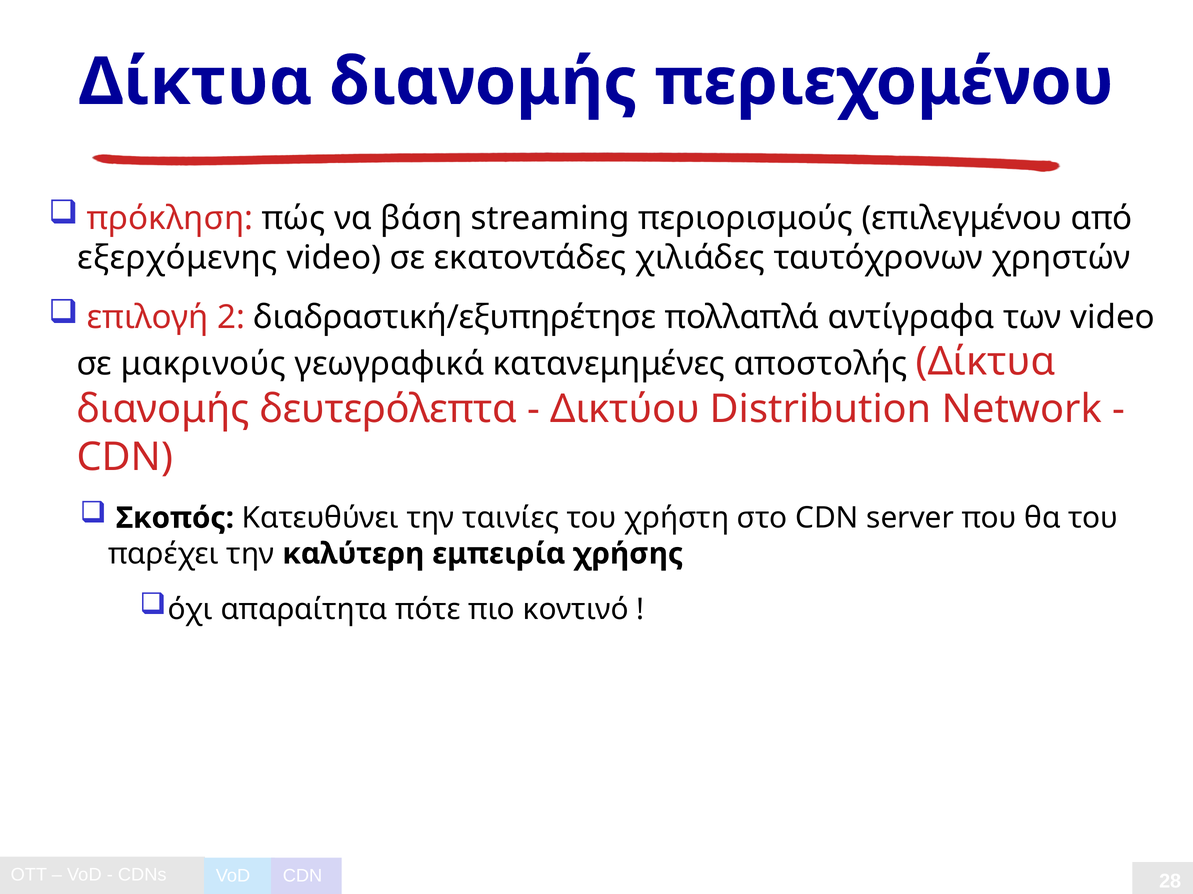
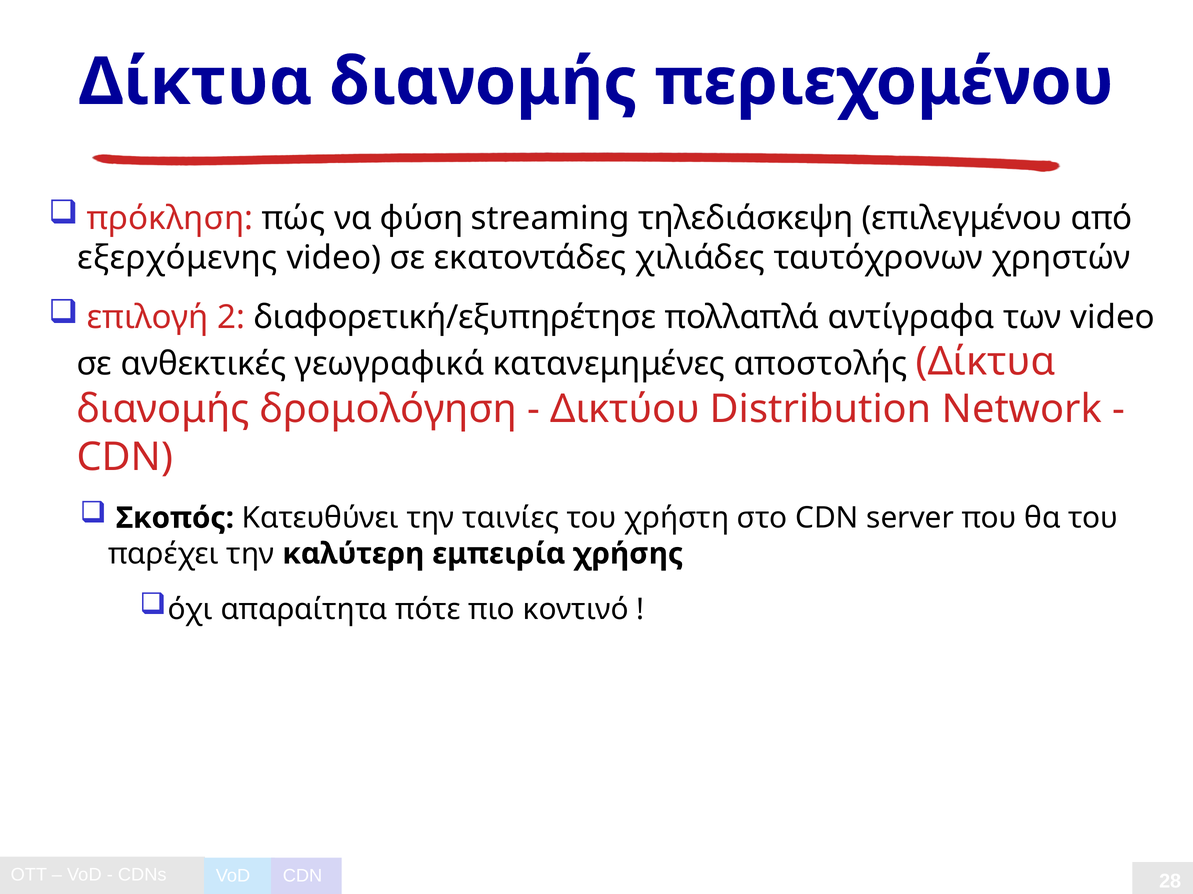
βάση: βάση -> φύση (422, 218)
περιορισμούς: περιορισμούς -> τηλεδιάσκεψη (746, 218)
διαδραστική/εξυπηρέτησε: διαδραστική/εξυπηρέτησε -> διαφορετική/εξυπηρέτησε (455, 318)
μακρινούς: μακρινούς -> ανθεκτικές (204, 364)
δευτερόλεπτα: δευτερόλεπτα -> δρομολόγηση (388, 410)
